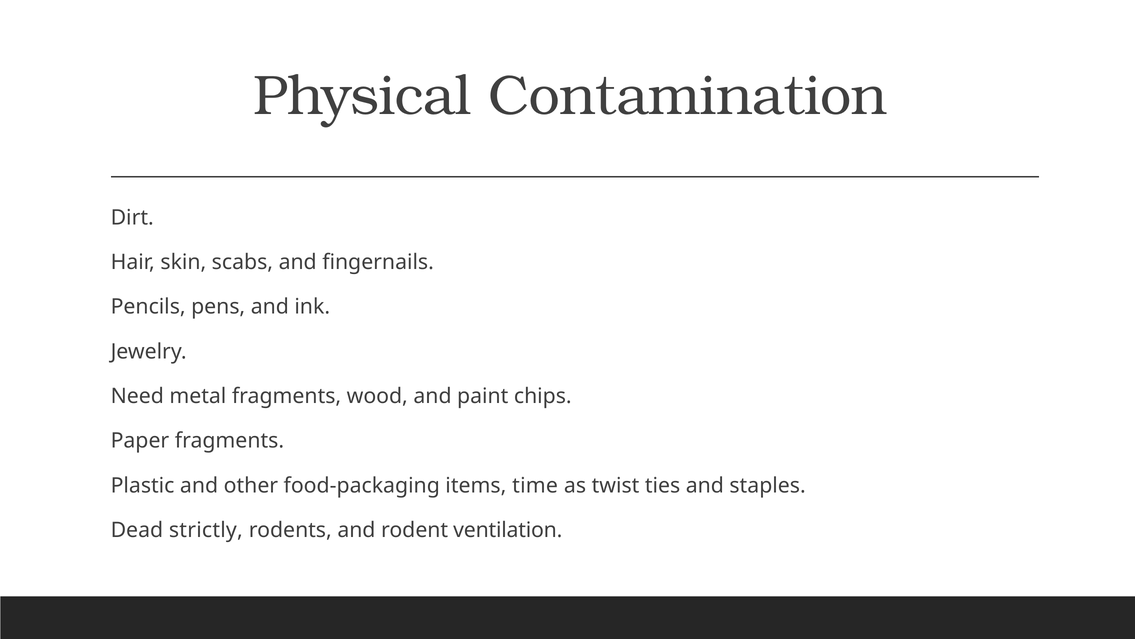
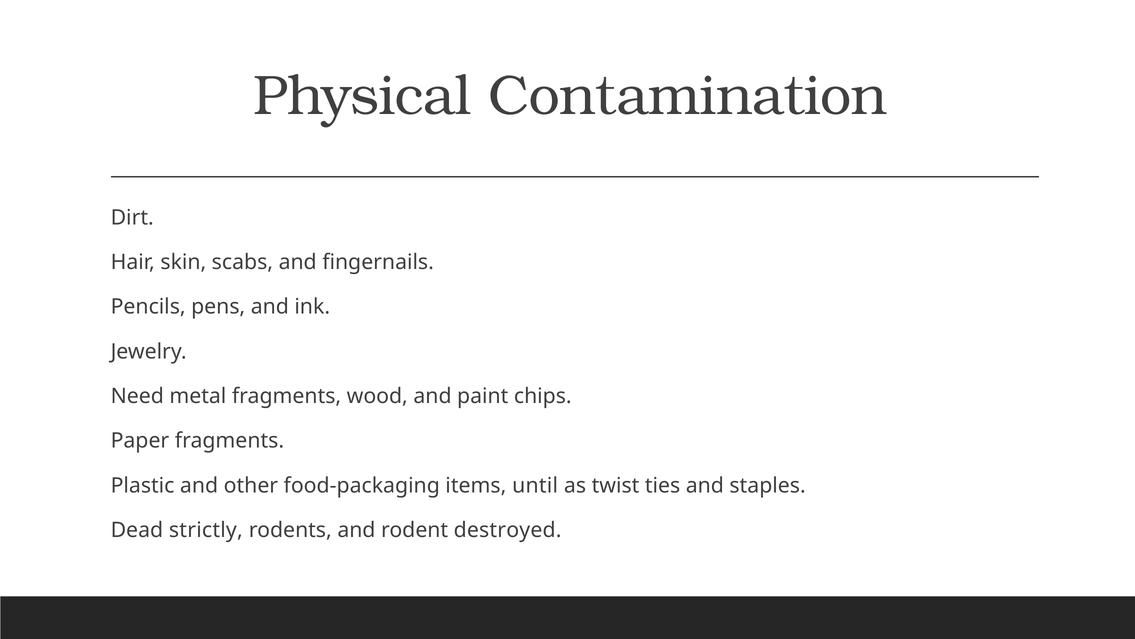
time: time -> until (535, 485)
ventilation: ventilation -> destroyed (508, 530)
